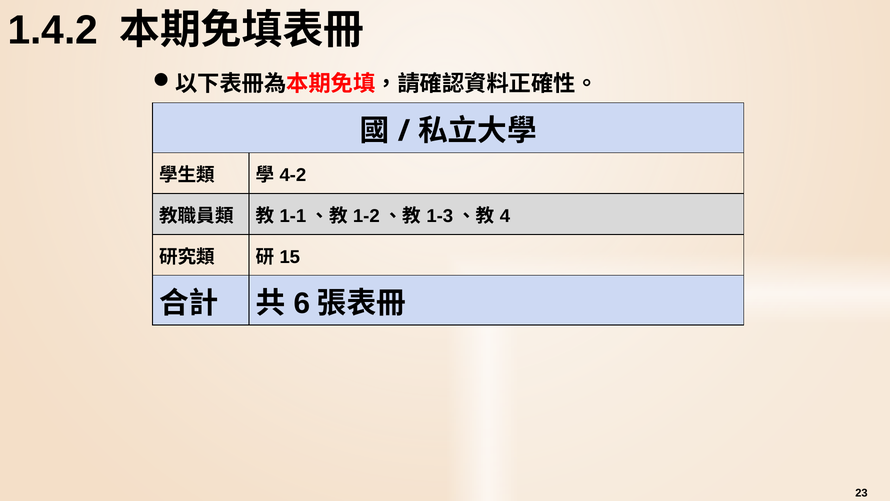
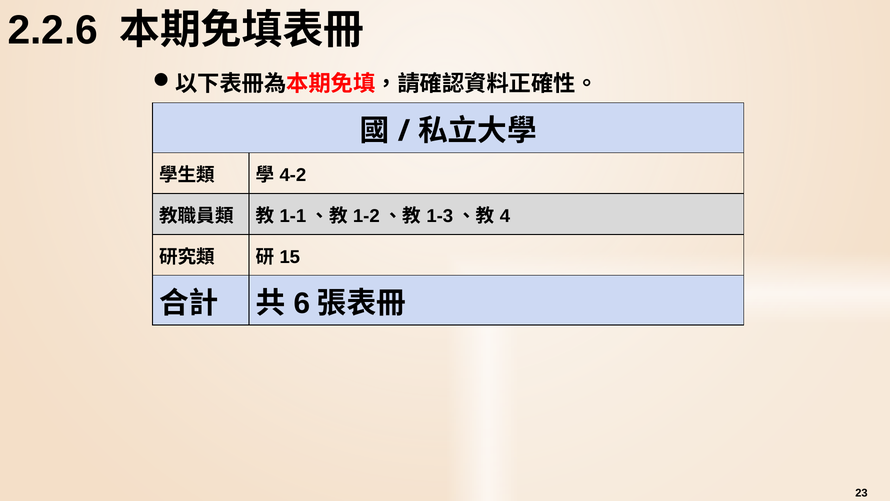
1.4.2: 1.4.2 -> 2.2.6 (53, 31)
